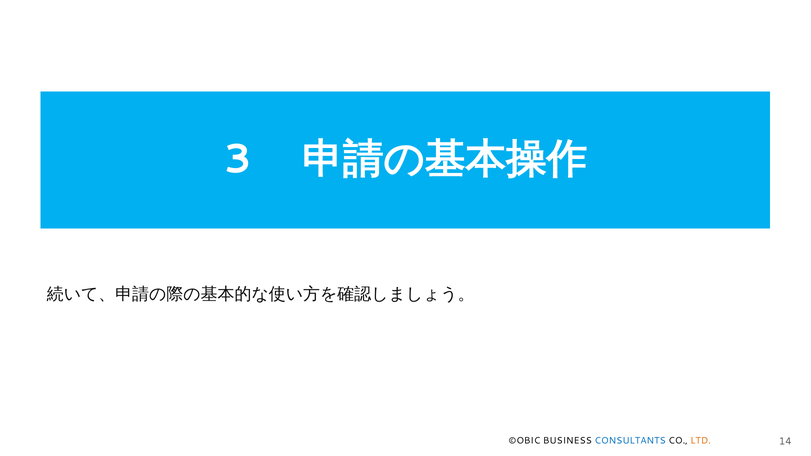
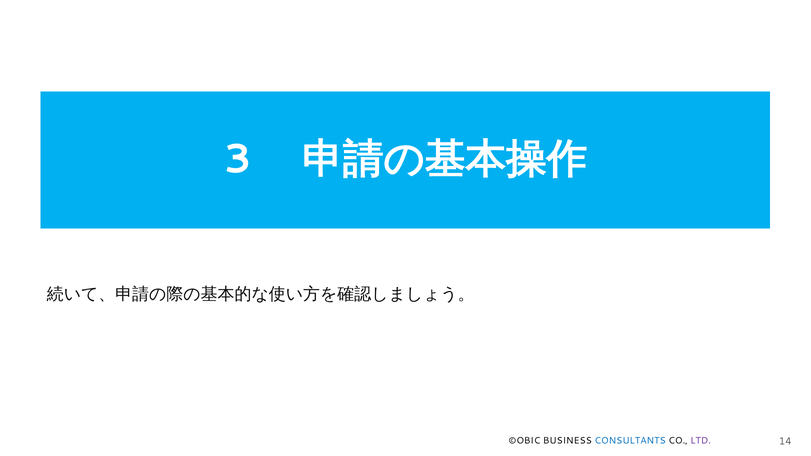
LTD colour: orange -> purple (701, 441)
